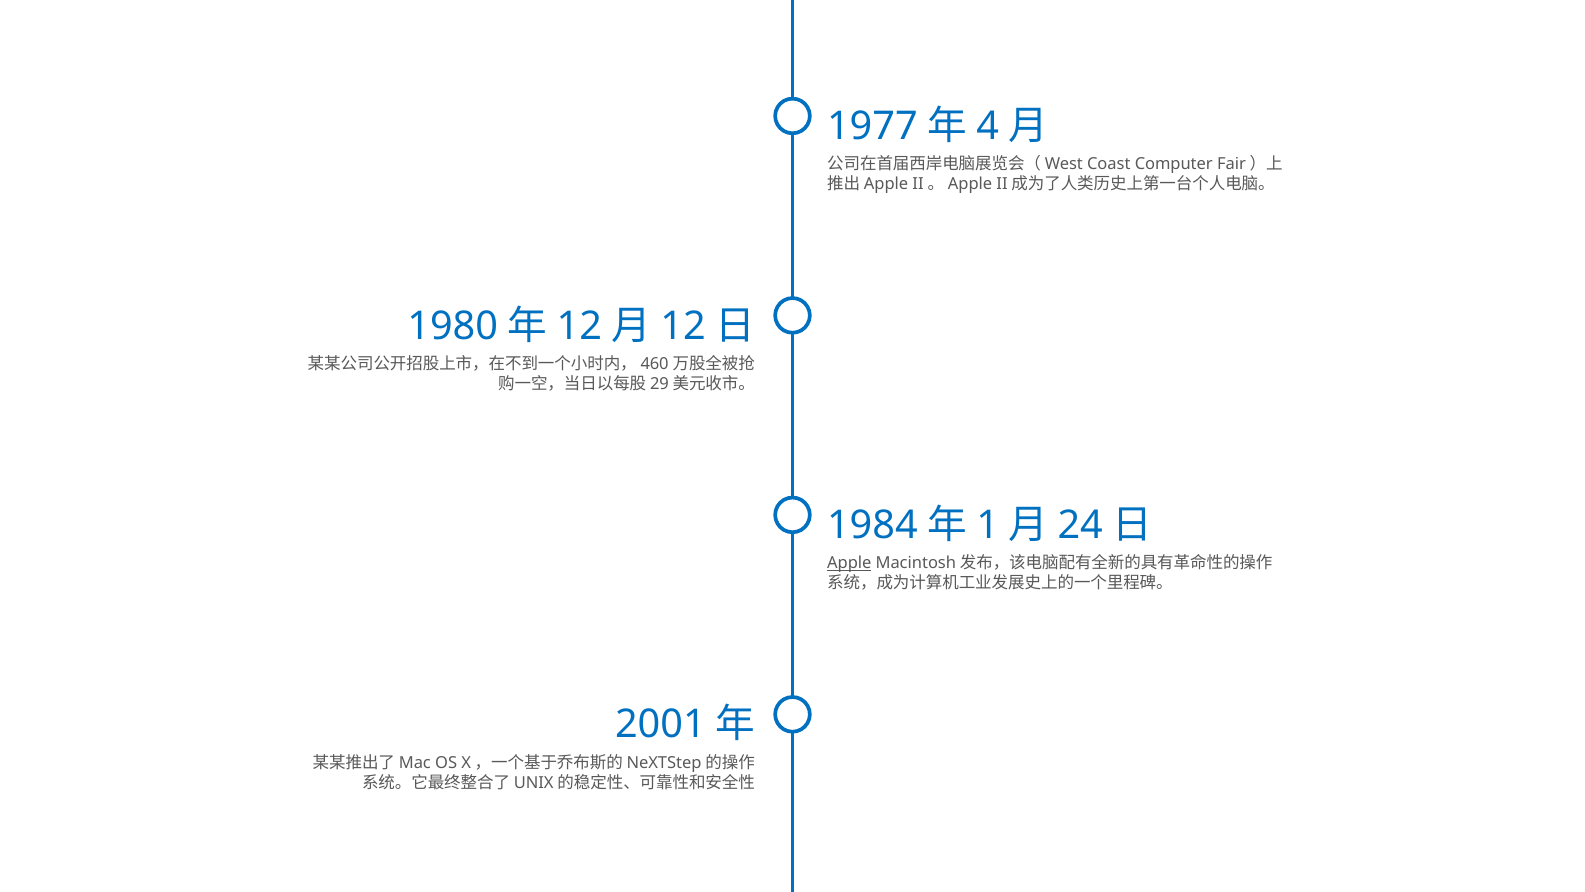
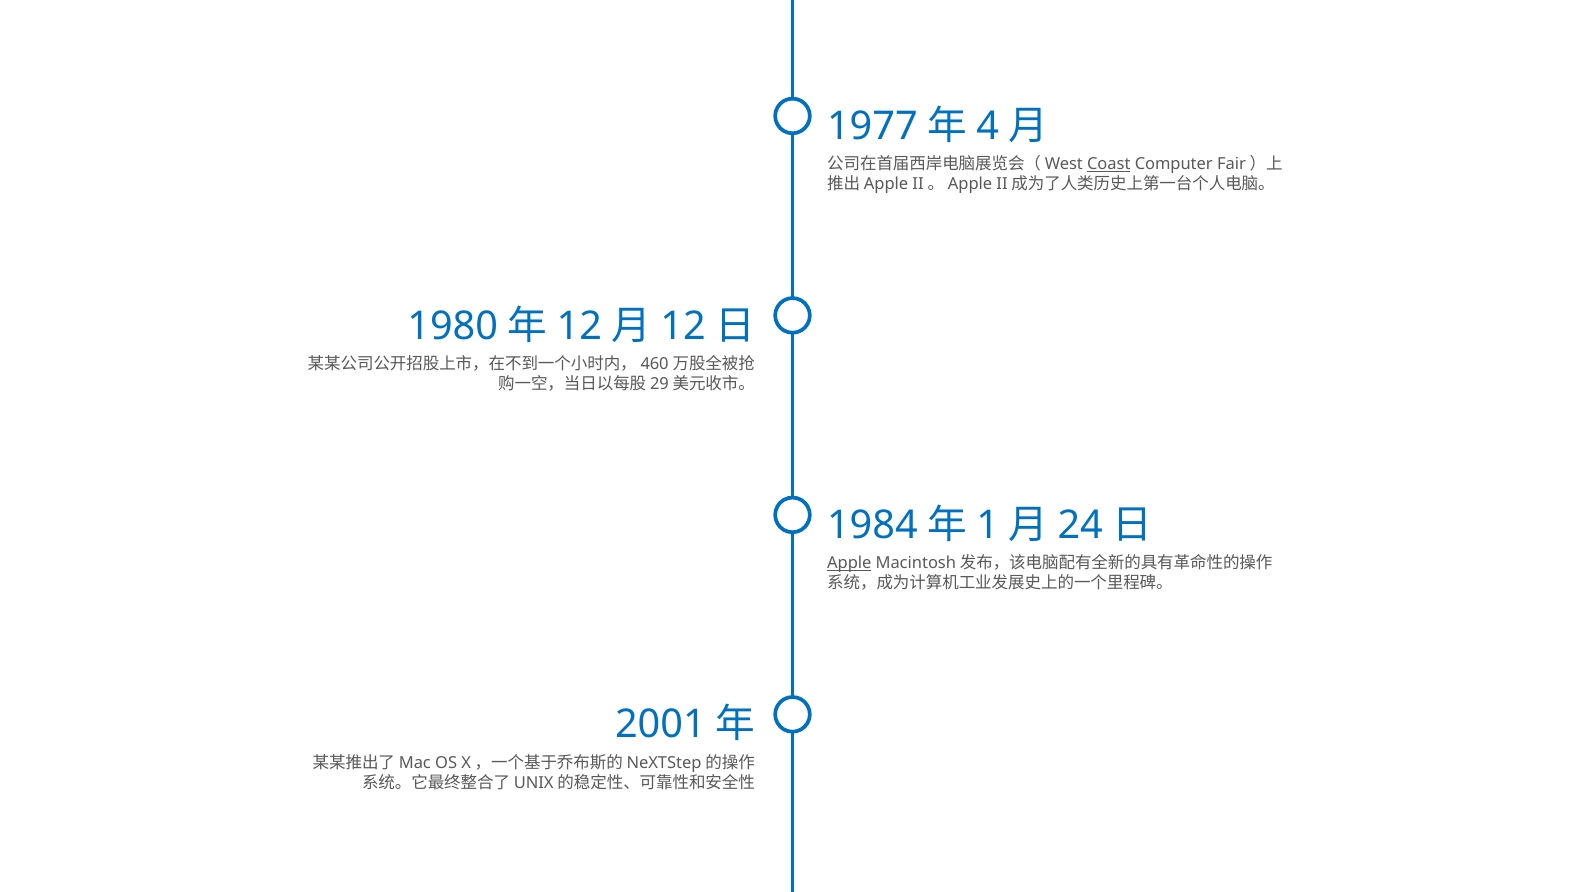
Coast underline: none -> present (1109, 164)
